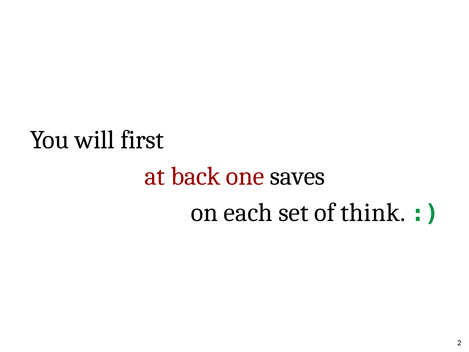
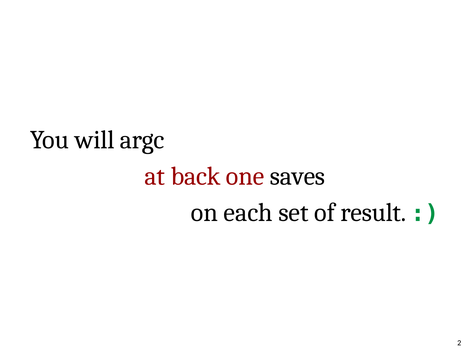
first: first -> argc (142, 140)
think: think -> result (373, 213)
